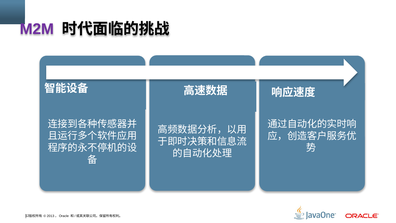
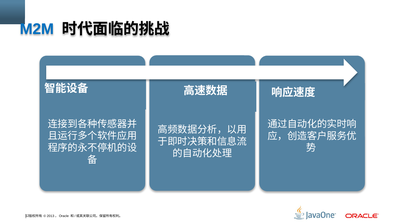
M2M colour: purple -> blue (37, 29)
